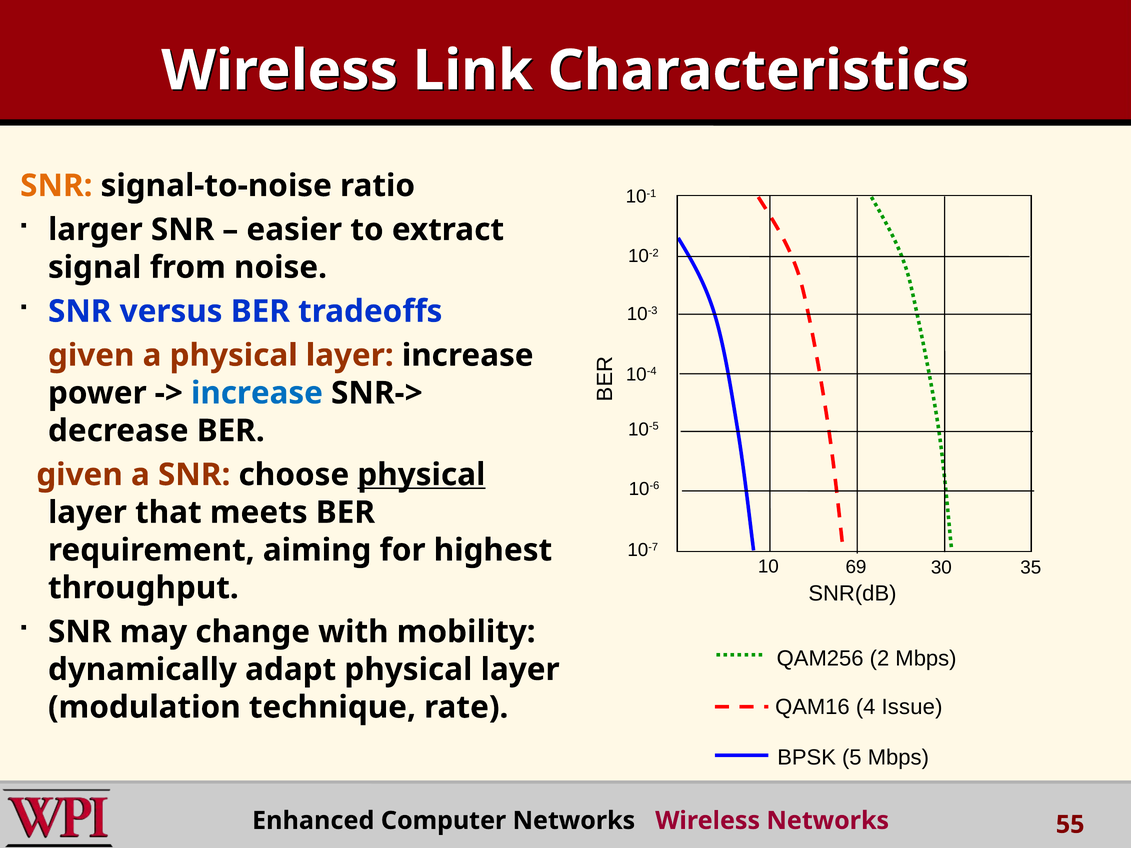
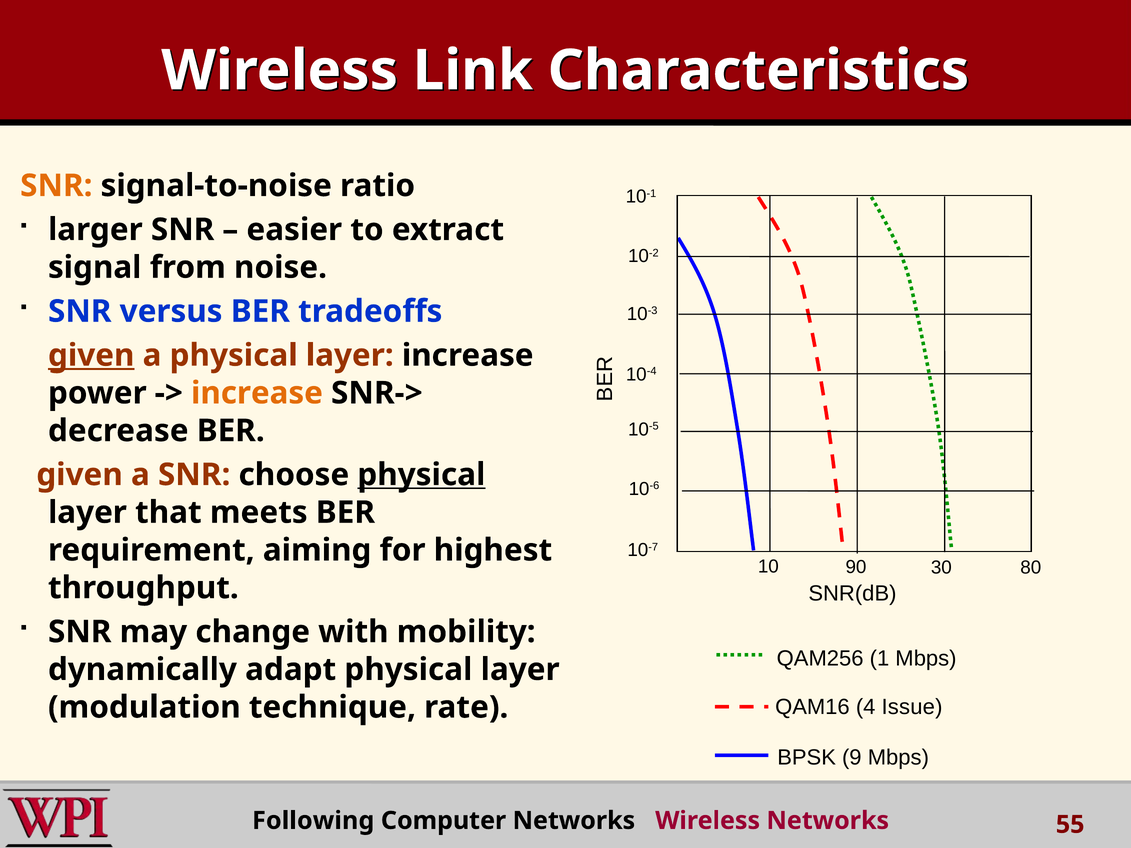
given underline: none -> present (91, 355)
increase colour: blue -> orange (257, 393)
69: 69 -> 90 (856, 567)
35: 35 -> 80 (1031, 568)
2: 2 -> 1 (879, 659)
5: 5 -> 9 (852, 758)
Enhanced: Enhanced -> Following (313, 821)
